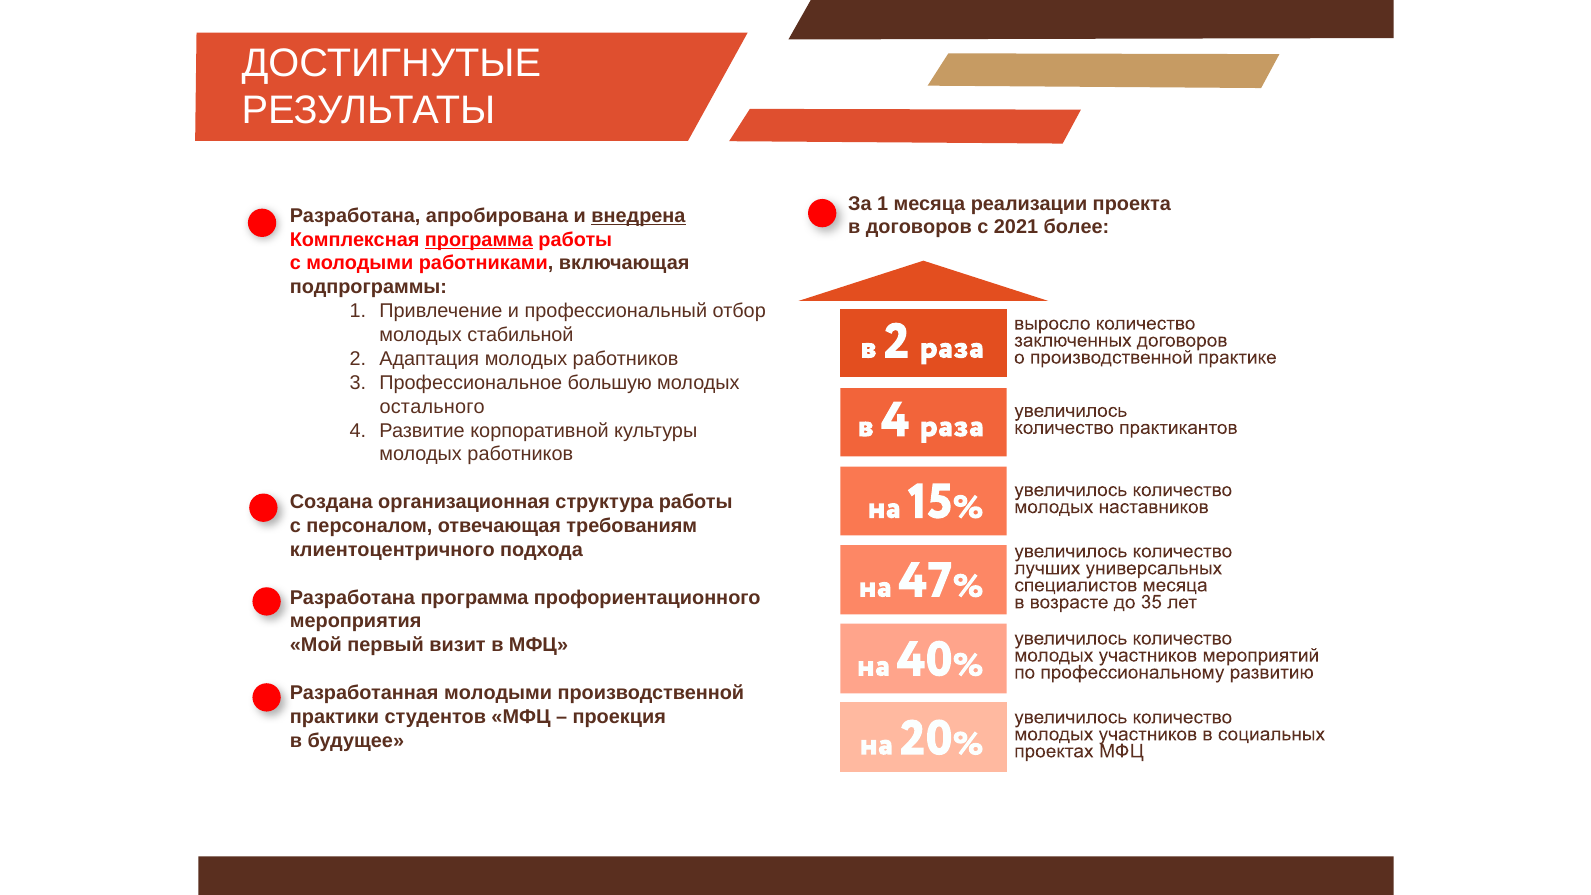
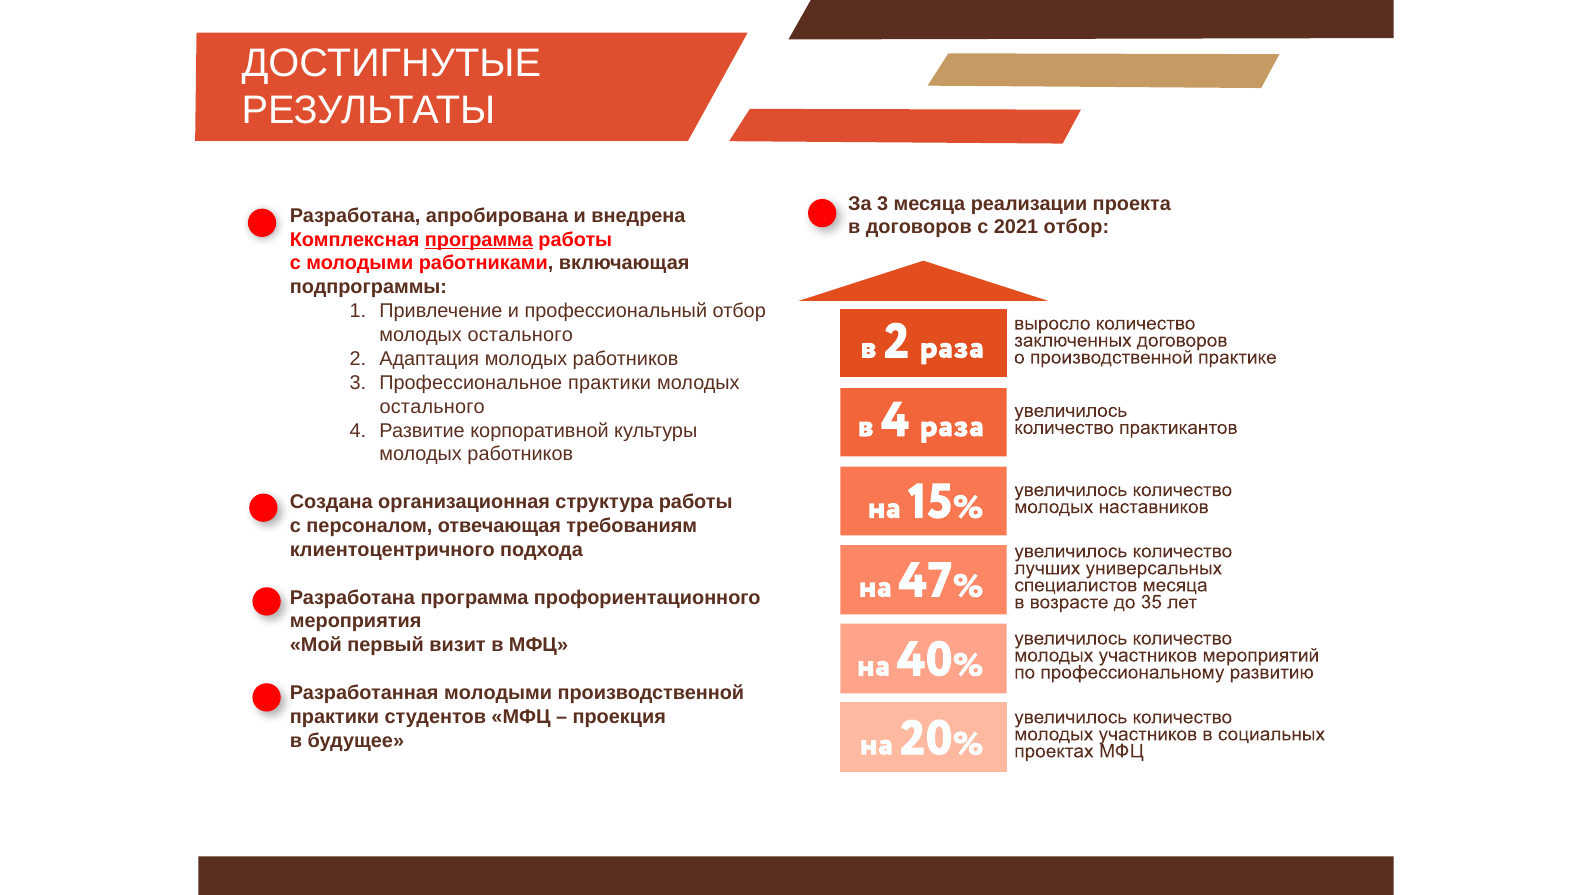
За 1: 1 -> 3 (883, 203)
внедрена underline: present -> none (638, 216)
2021 более: более -> отбор (1076, 227)
стабильной: стабильной -> остального (520, 335)
Профессиональное большую: большую -> практики (610, 383)
